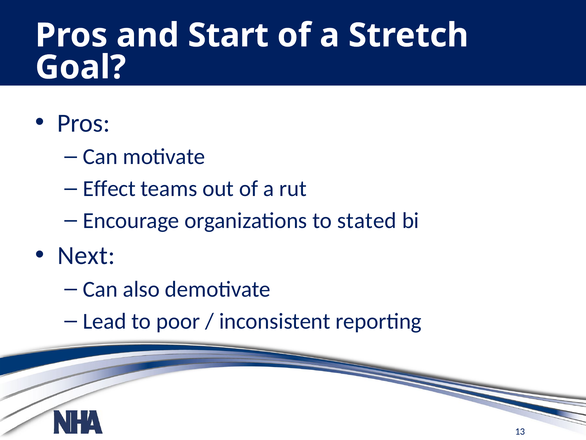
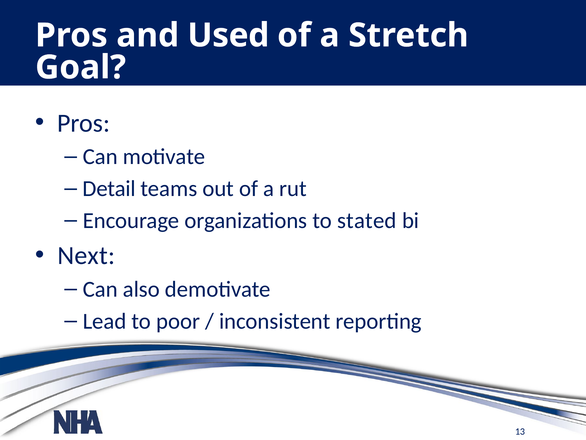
Start: Start -> Used (228, 35)
Effect: Effect -> Detail (109, 189)
